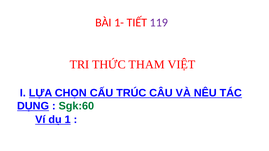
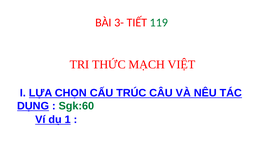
1-: 1- -> 3- (119, 23)
119 colour: purple -> green (159, 23)
THAM: THAM -> MẠCH (147, 65)
